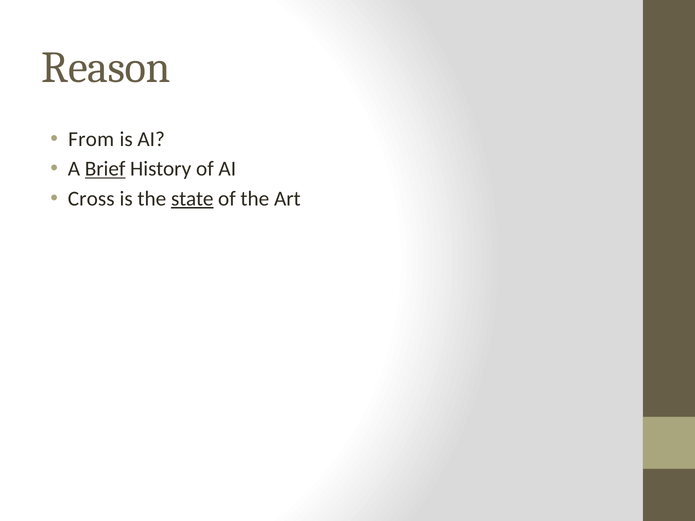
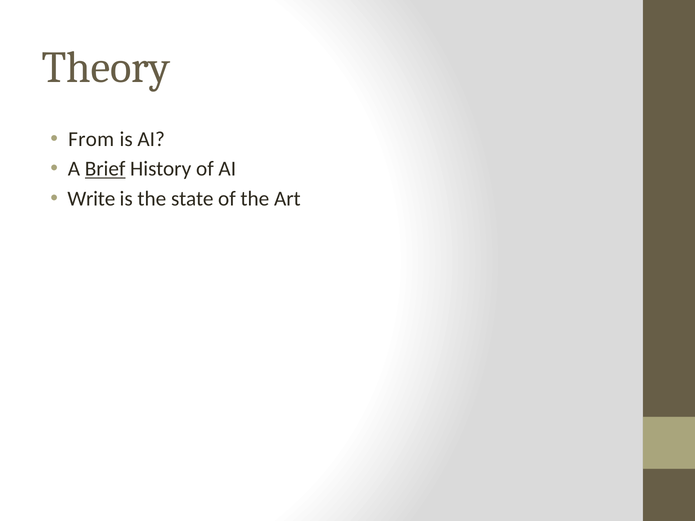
Reason: Reason -> Theory (106, 67)
Cross: Cross -> Write (91, 199)
state underline: present -> none (192, 199)
